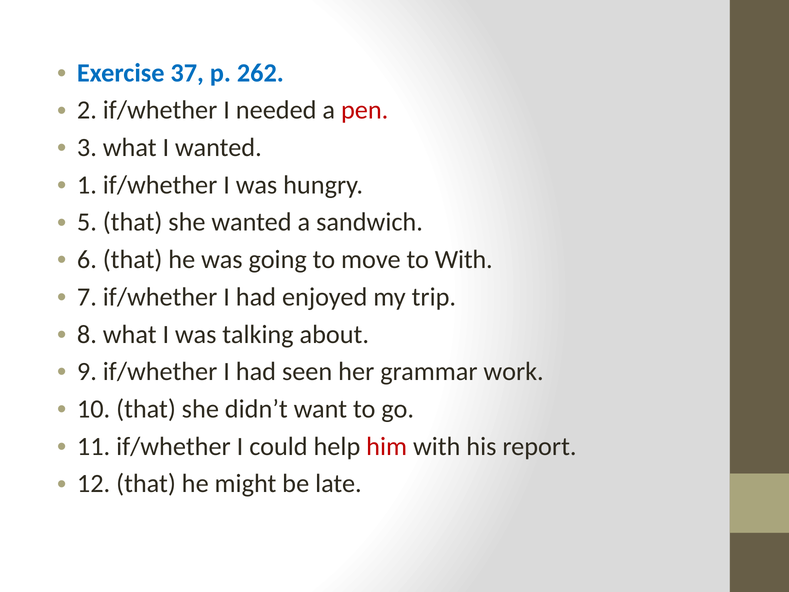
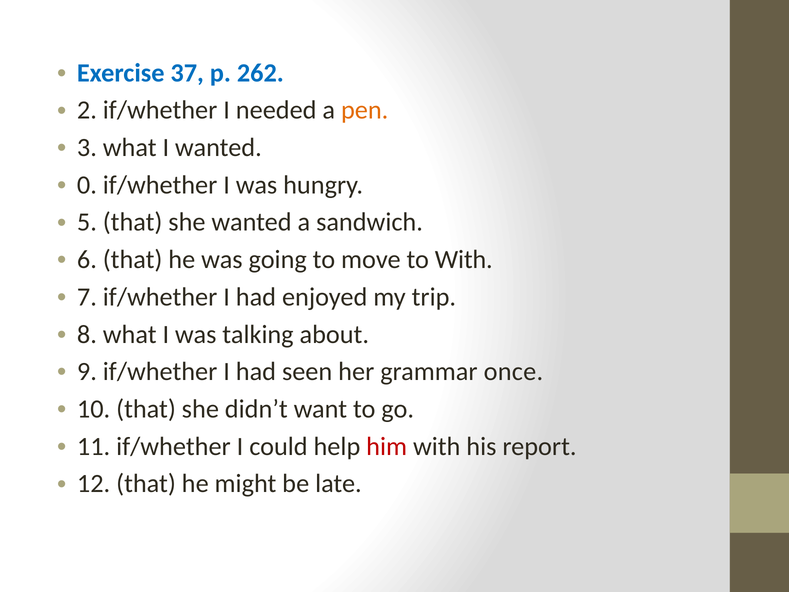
pen colour: red -> orange (365, 110)
1: 1 -> 0 (87, 185)
work: work -> once (513, 372)
